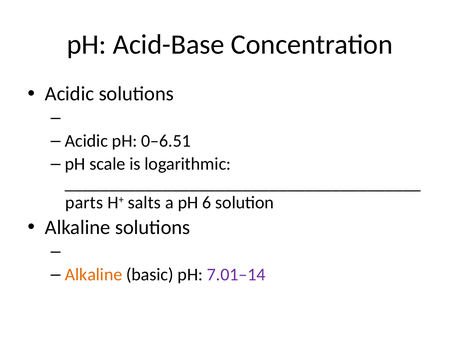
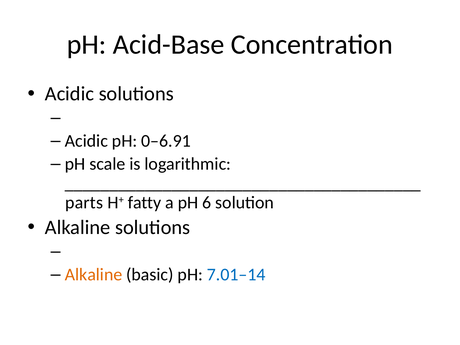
0–6.51: 0–6.51 -> 0–6.91 (166, 141)
salts: salts -> fatty (144, 203)
7.01–14 colour: purple -> blue (236, 275)
